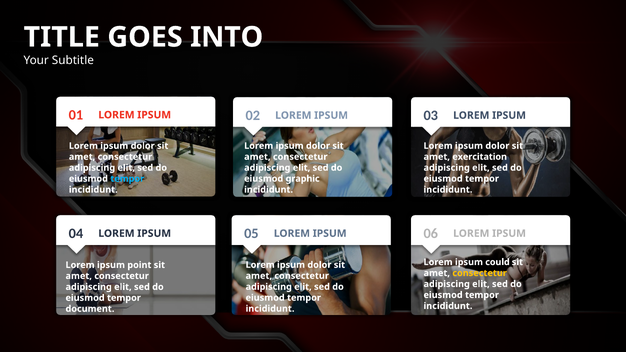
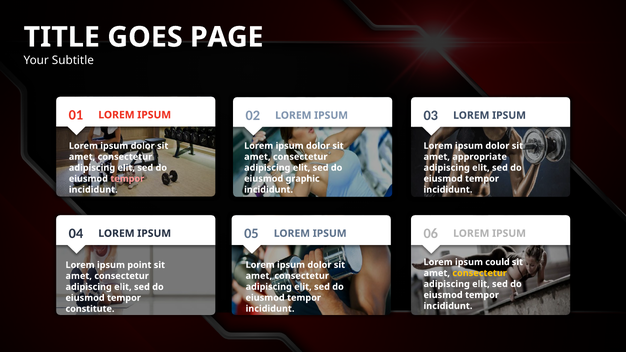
INTO: INTO -> PAGE (227, 37)
exercitation: exercitation -> appropriate (480, 157)
tempor colour: light blue -> pink (127, 179)
document: document -> constitute (90, 309)
